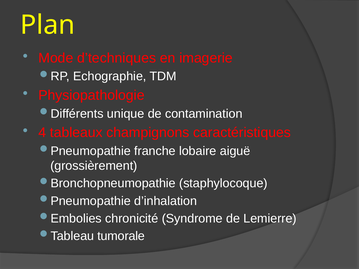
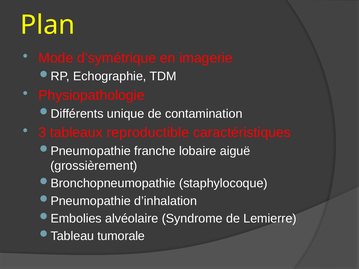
d’techniques: d’techniques -> d’symétrique (117, 58)
4: 4 -> 3 (42, 133)
champignons: champignons -> reproductible (148, 133)
chronicité: chronicité -> alvéolaire (132, 219)
